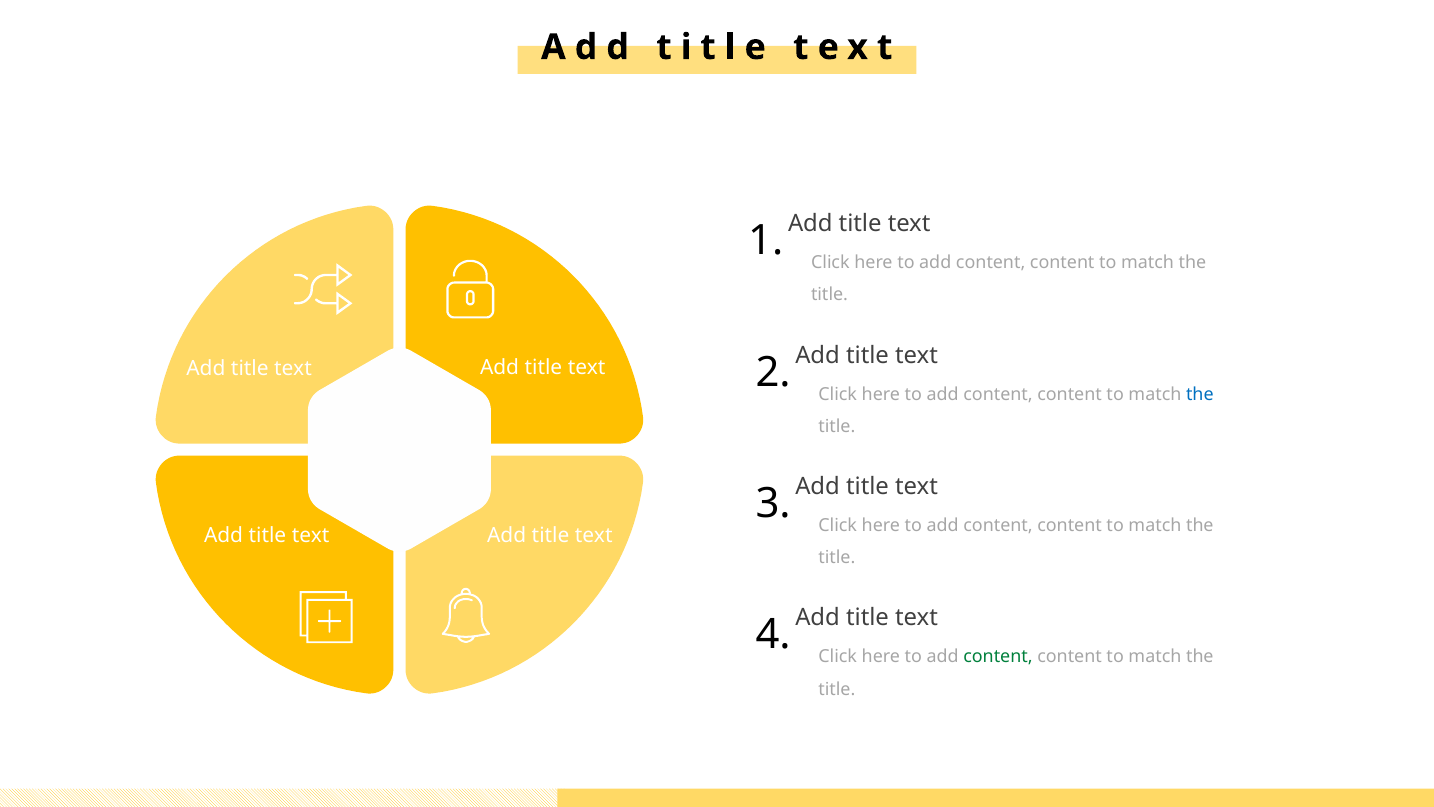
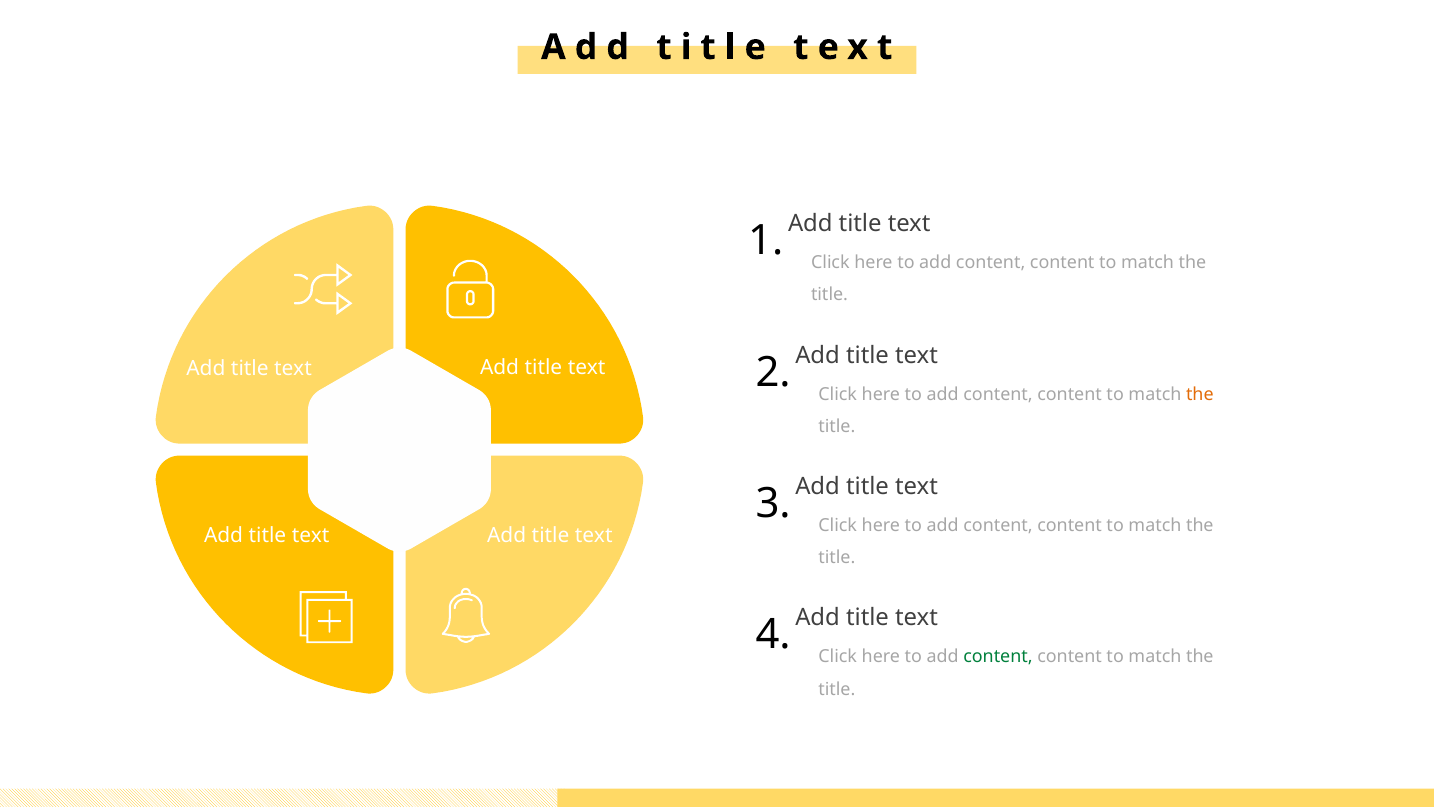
the colour: blue -> orange (1200, 394)
